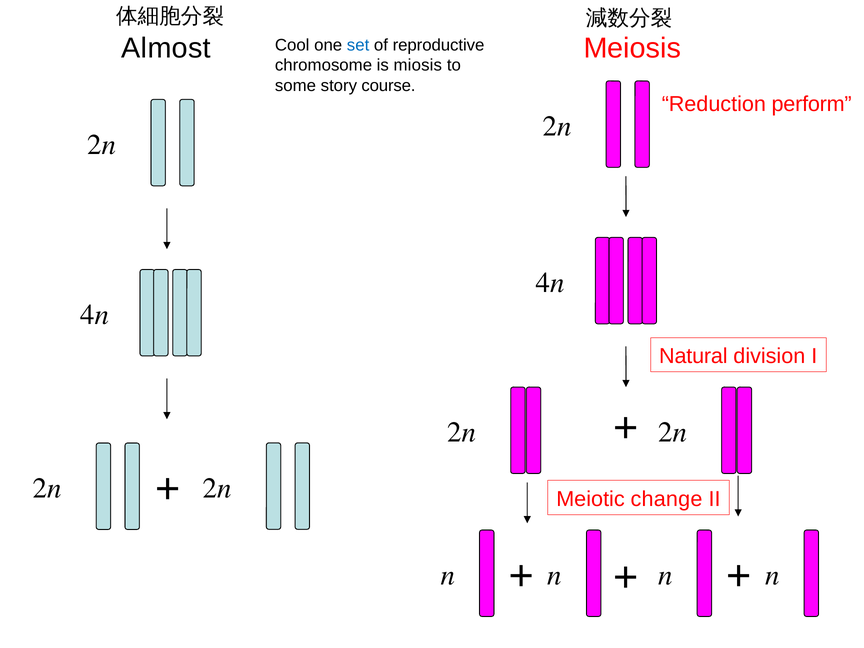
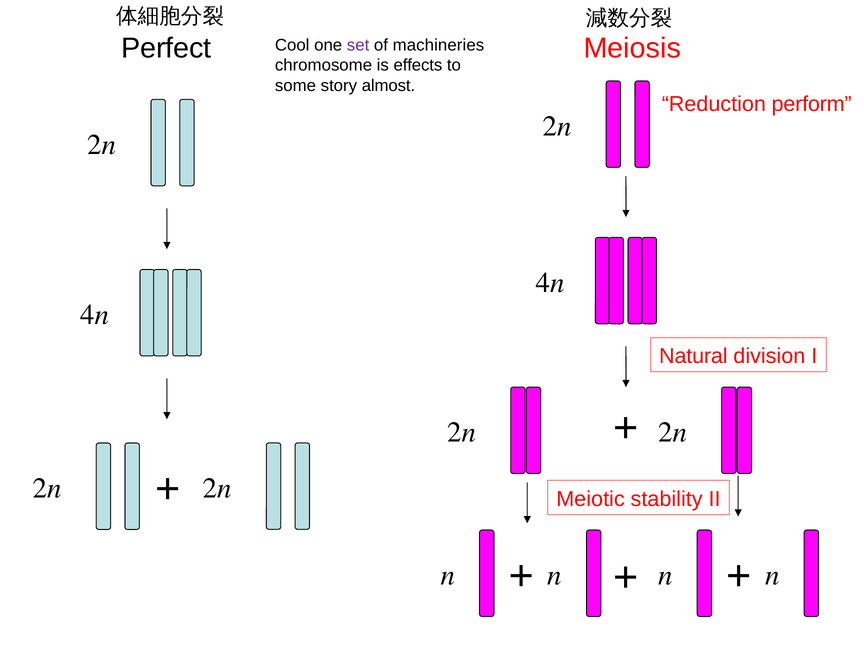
Almost: Almost -> Perfect (166, 48)
set colour: blue -> purple (358, 45)
reproductive: reproductive -> machineries (438, 45)
miosis: miosis -> effects (418, 65)
course: course -> almost (388, 86)
change: change -> stability (667, 499)
